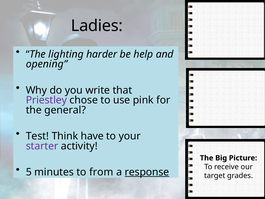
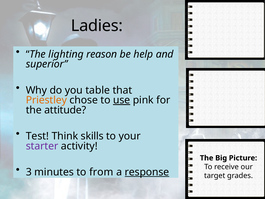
harder: harder -> reason (102, 54)
opening: opening -> superior (47, 64)
write: write -> table (98, 90)
Priestley colour: purple -> orange (46, 100)
use underline: none -> present (122, 100)
general: general -> attitude (65, 110)
have: have -> skills (92, 136)
5: 5 -> 3 (29, 172)
